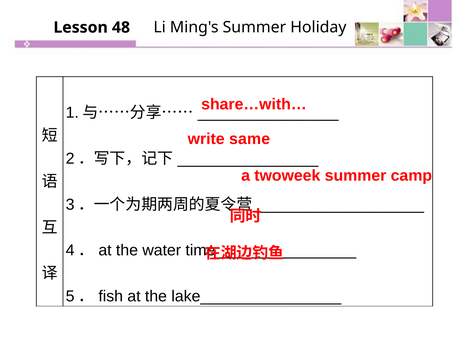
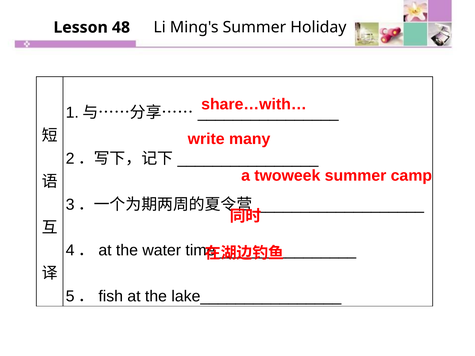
same: same -> many (250, 139)
